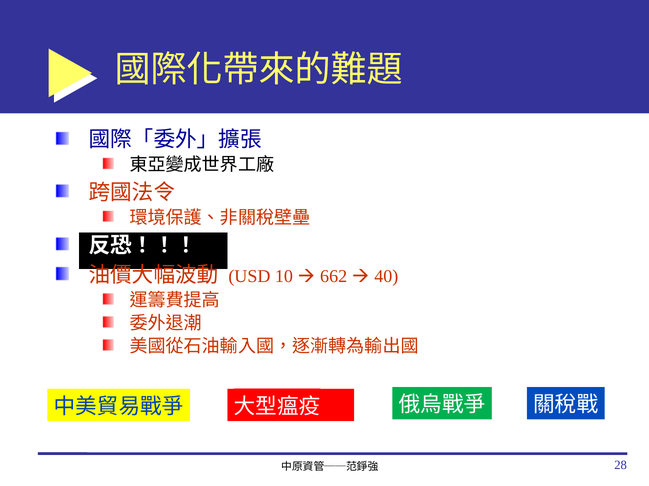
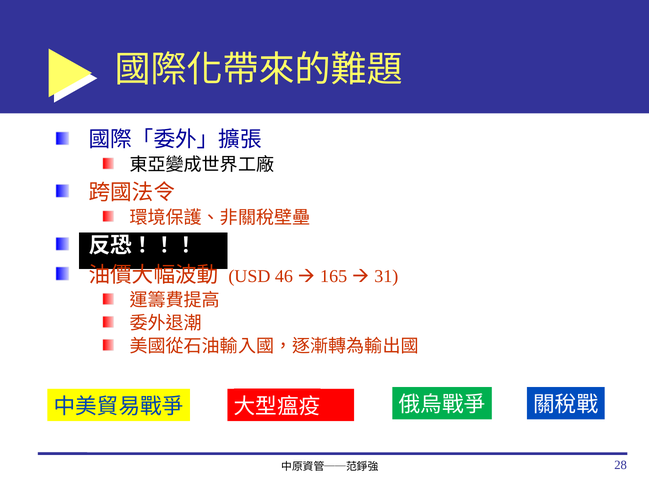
10: 10 -> 46 (284, 277)
662: 662 -> 165 (334, 277)
40: 40 -> 31 (386, 277)
